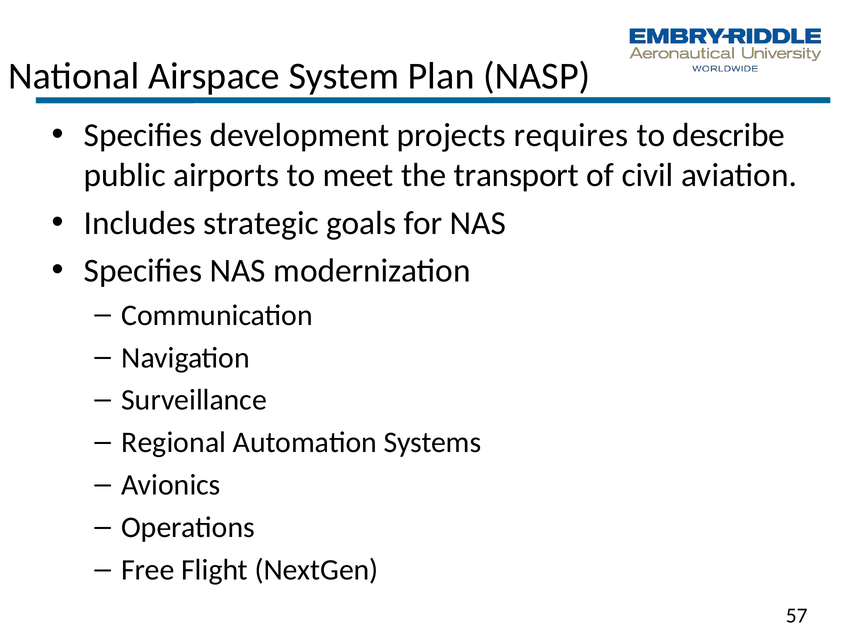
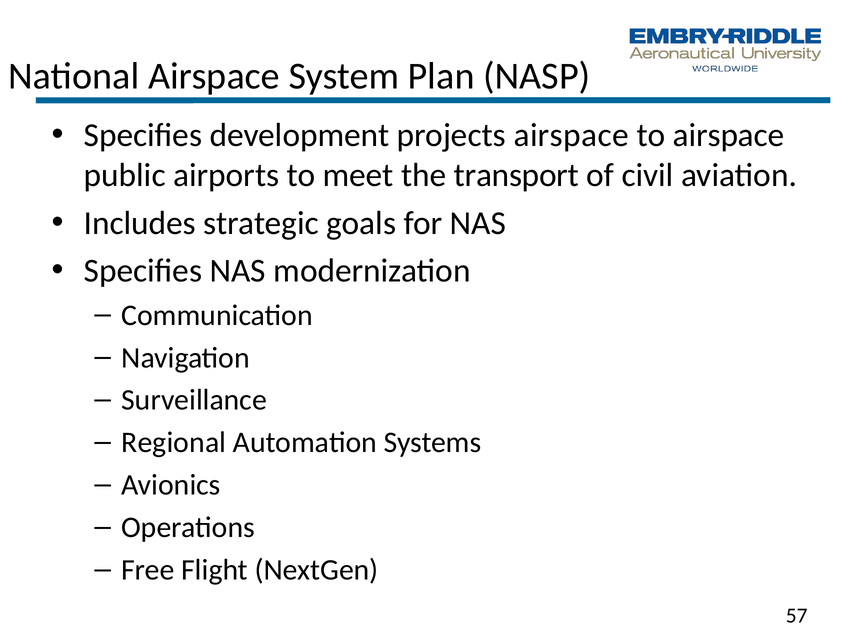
projects requires: requires -> airspace (571, 135)
to describe: describe -> airspace (729, 135)
